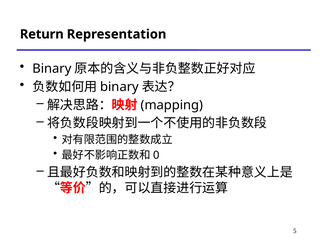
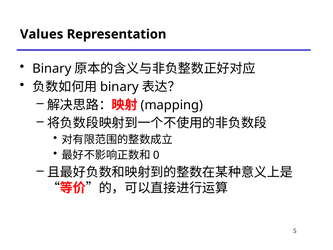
Return: Return -> Values (42, 34)
